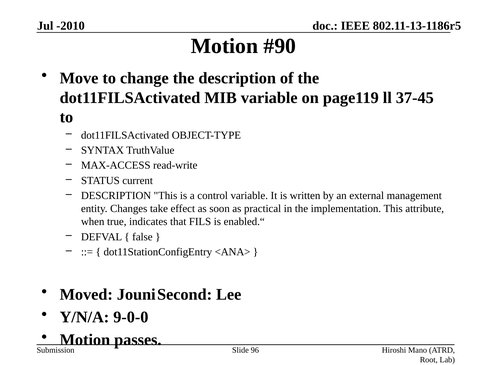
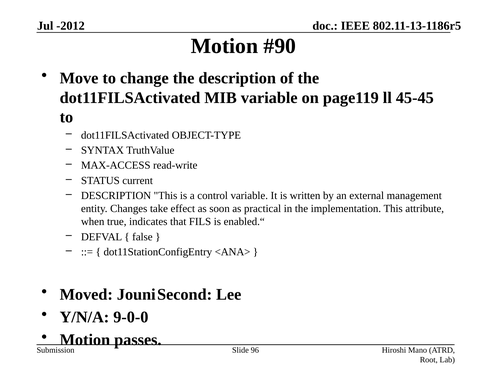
-2010: -2010 -> -2012 (71, 26)
37-45: 37-45 -> 45-45 (415, 98)
